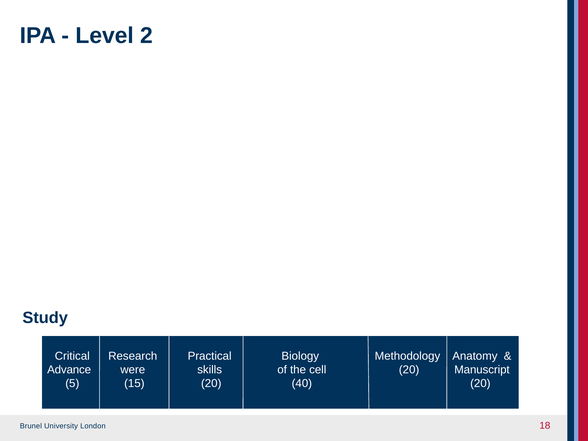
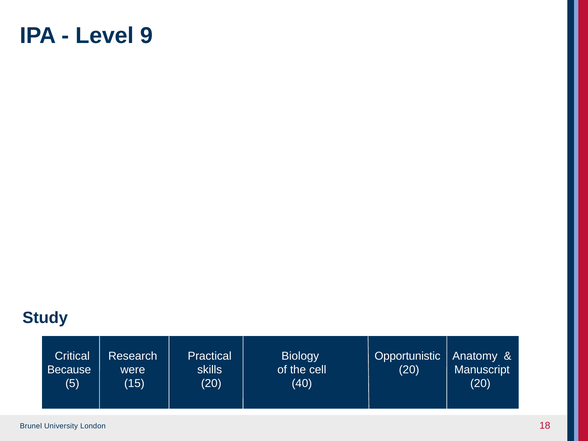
2: 2 -> 9 (147, 36)
Methodology: Methodology -> Opportunistic (408, 356)
Advance: Advance -> Because (69, 370)
